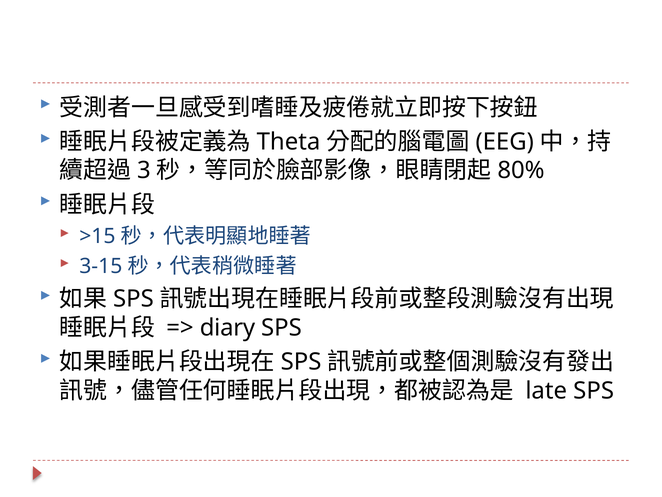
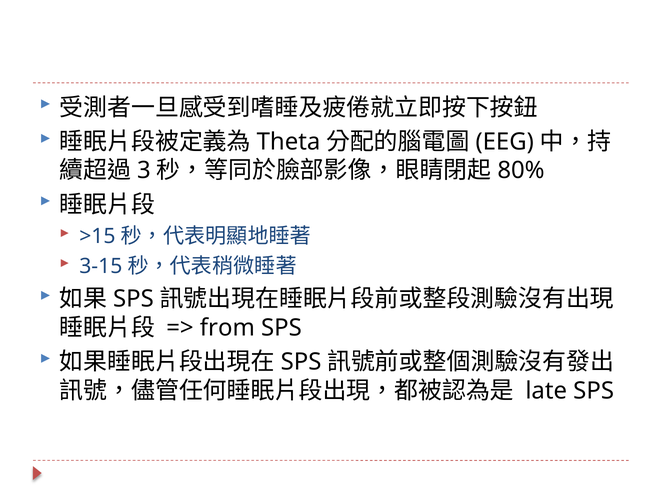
diary: diary -> from (227, 327)
